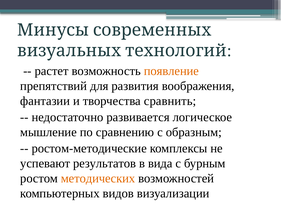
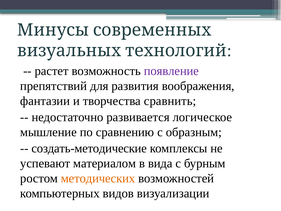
появление colour: orange -> purple (171, 71)
ростом-методические: ростом-методические -> создать-методические (89, 148)
результатов: результатов -> материалом (105, 163)
